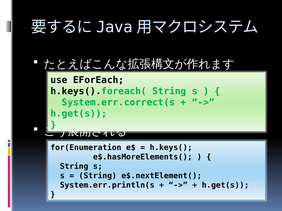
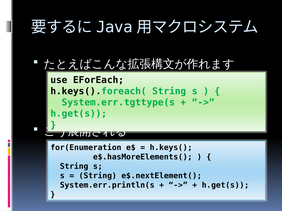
System.err.correct(s: System.err.correct(s -> System.err.tgttype(s (118, 103)
